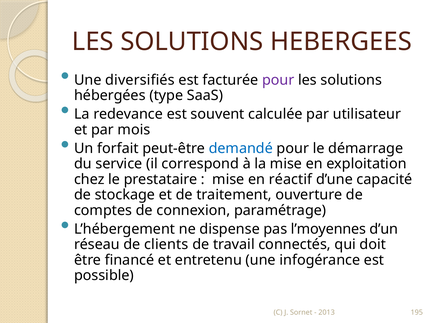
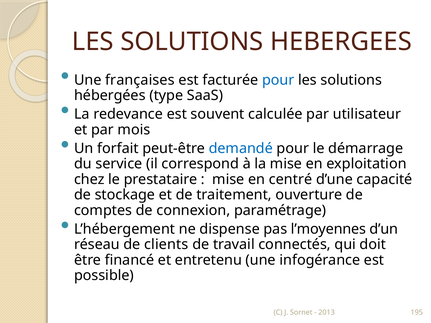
diversifiés: diversifiés -> françaises (140, 80)
pour colour: purple -> blue (278, 80)
réactif: réactif -> centré (291, 180)
